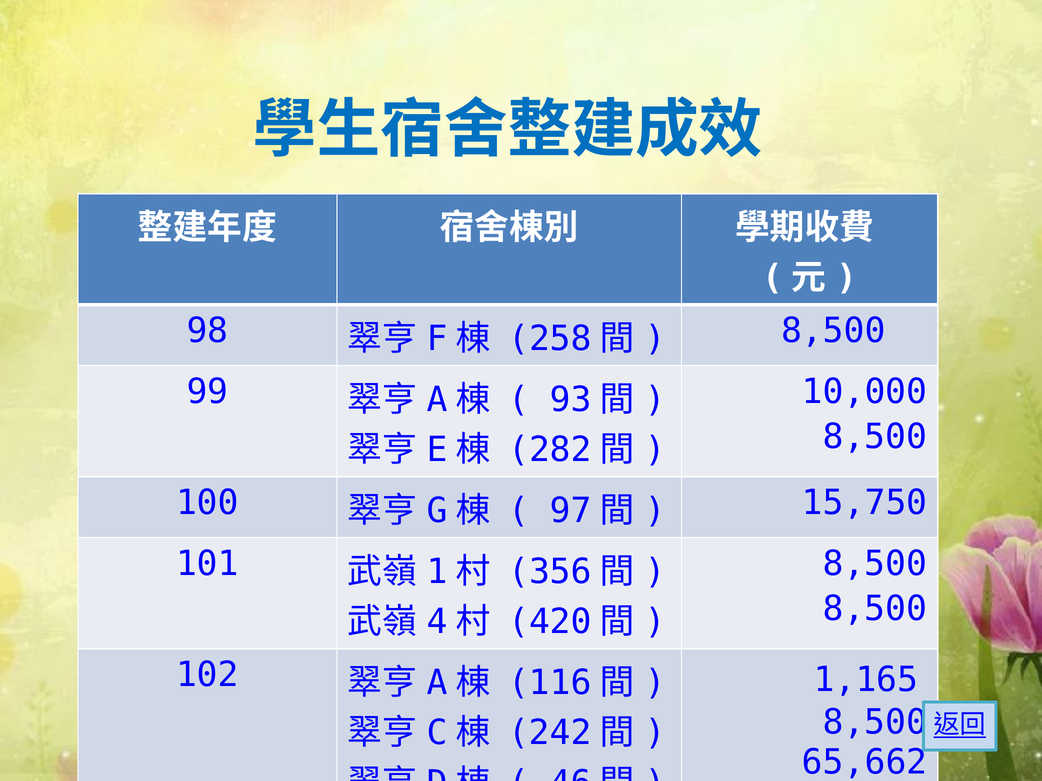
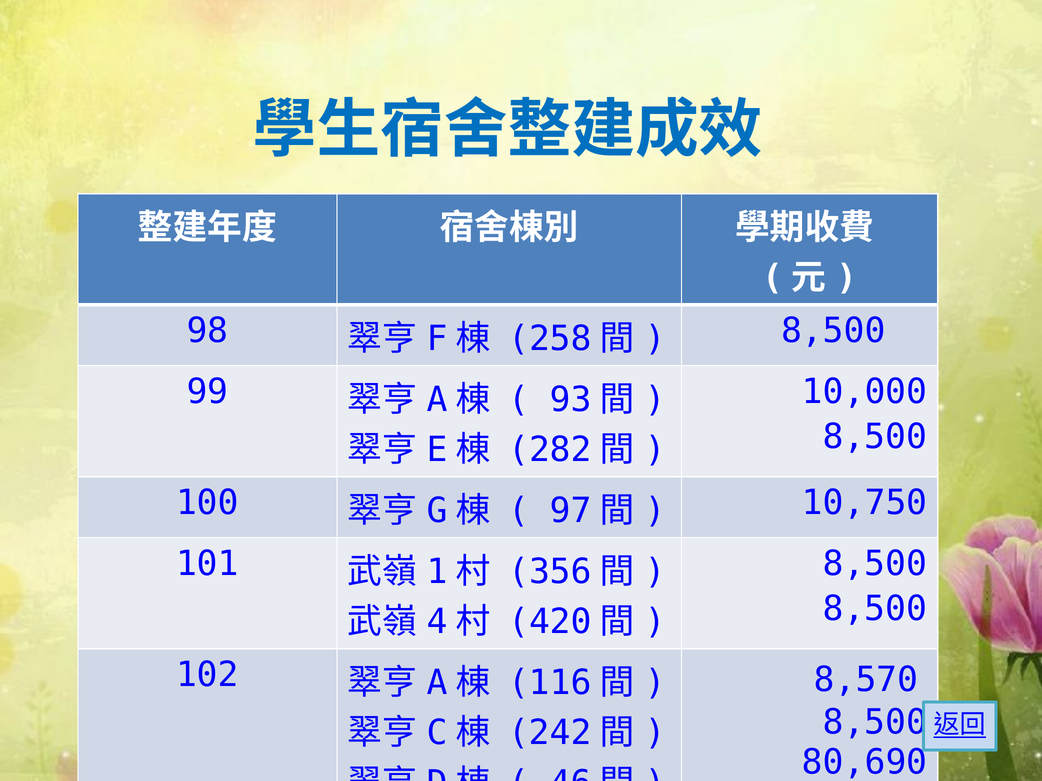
15,750: 15,750 -> 10,750 (865, 503)
1,165: 1,165 -> 8,570 (866, 680)
65,662: 65,662 -> 80,690 (865, 763)
